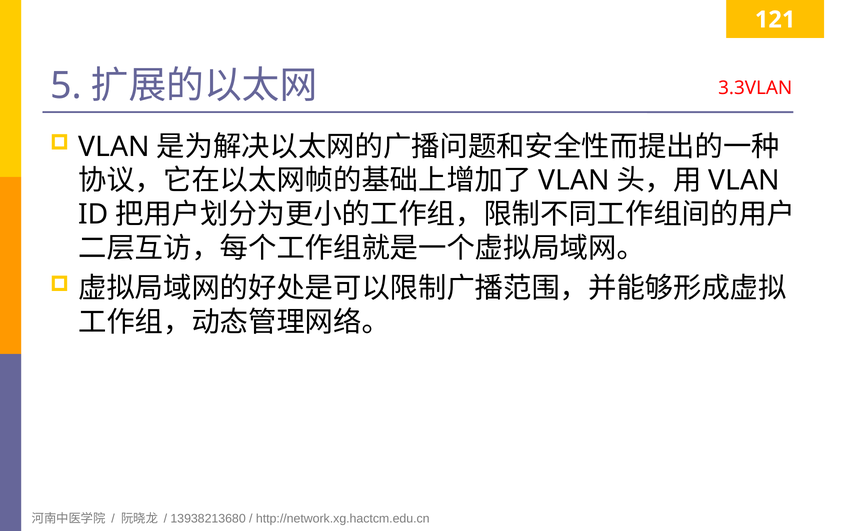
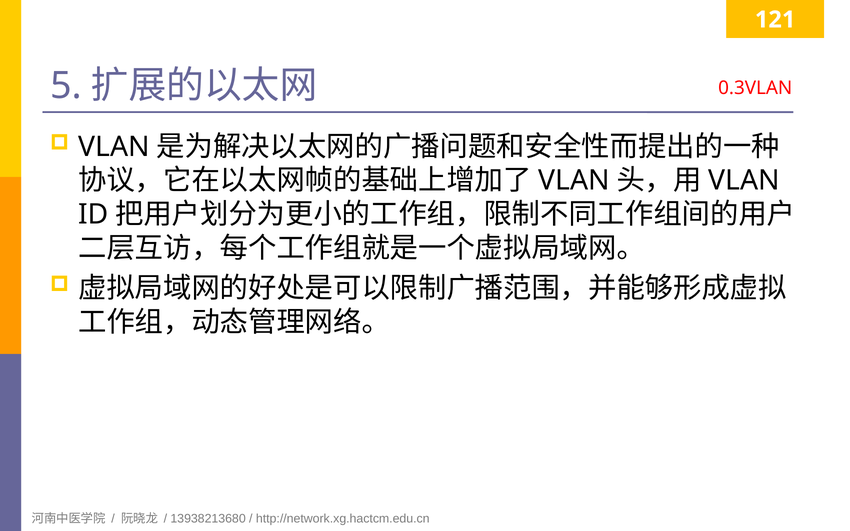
3.3VLAN: 3.3VLAN -> 0.3VLAN (755, 88)
